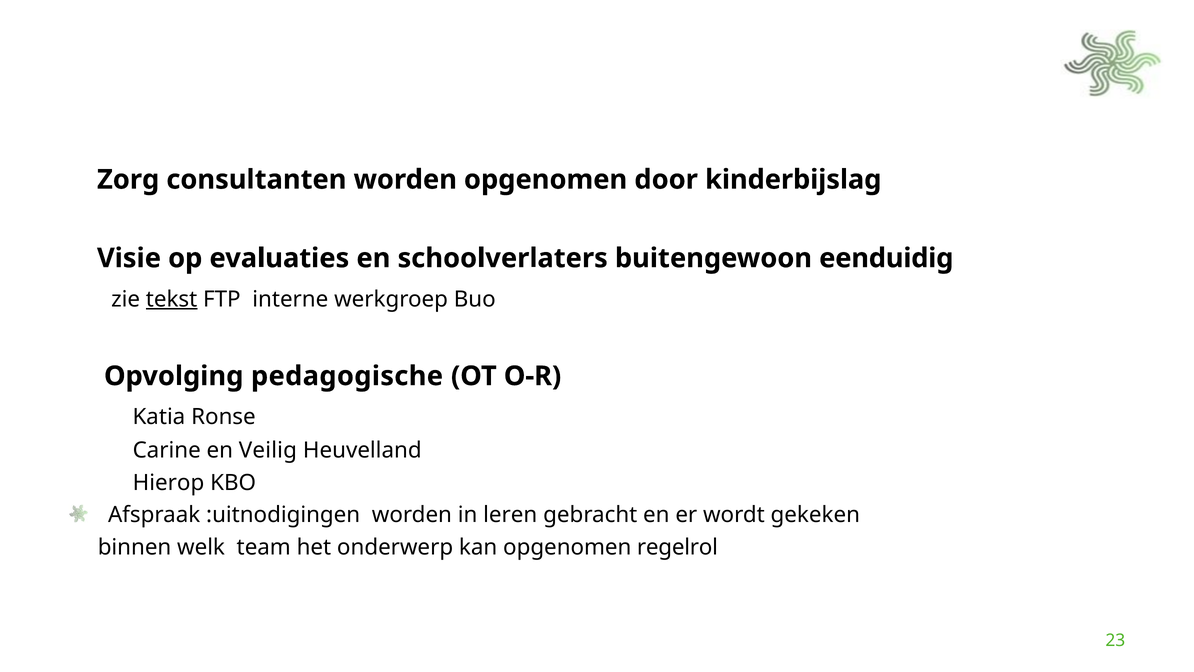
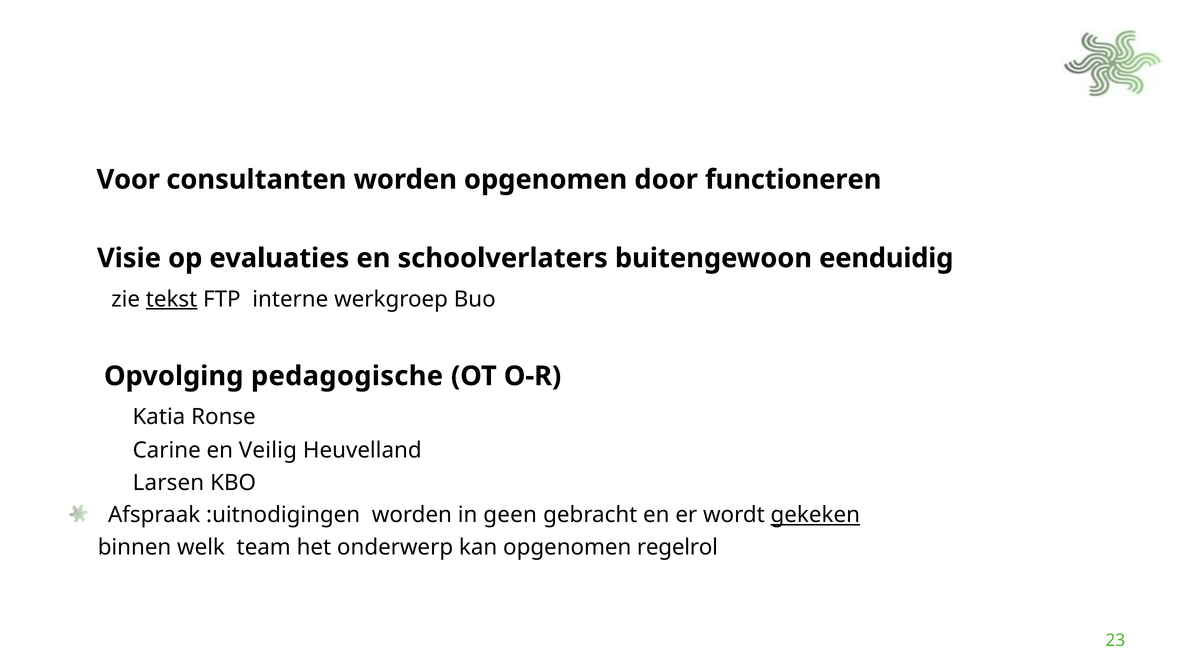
Zorg: Zorg -> Voor (128, 180)
kinderbijslag: kinderbijslag -> functioneren (793, 180)
Hierop: Hierop -> Larsen (168, 482)
leren: leren -> geen (510, 515)
gekeken underline: none -> present (815, 515)
